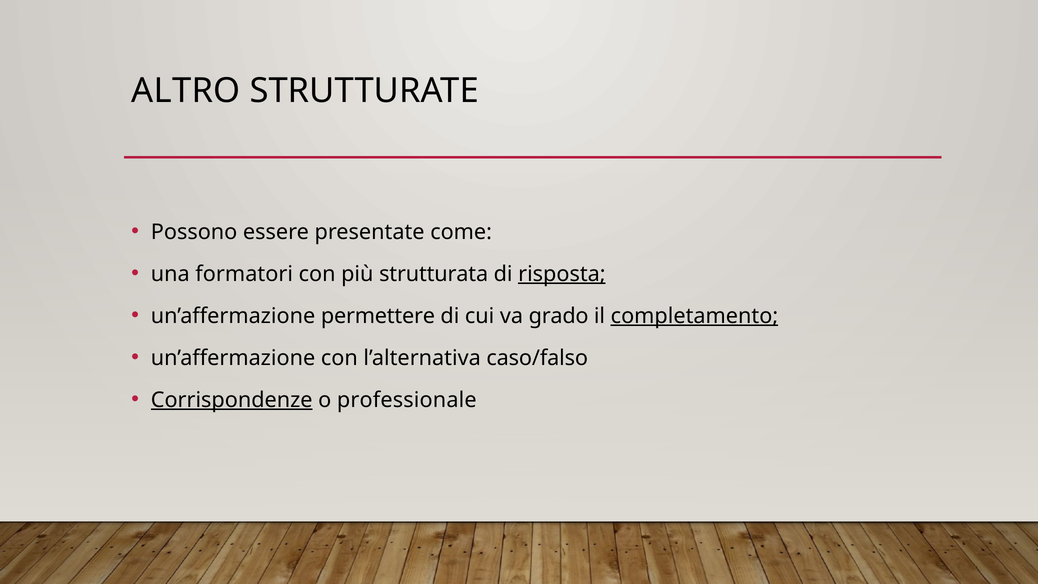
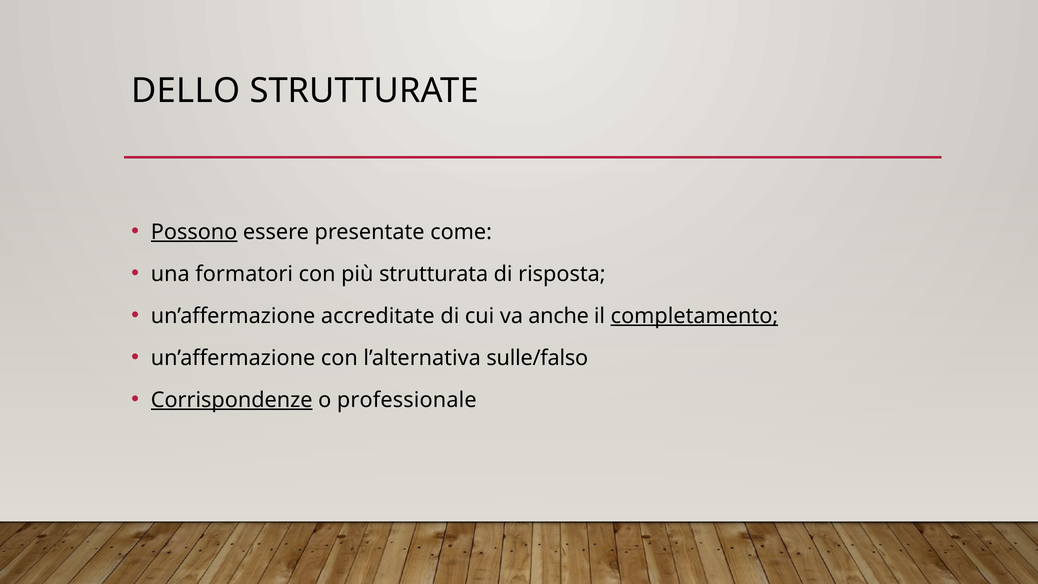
ALTRO: ALTRO -> DELLO (186, 91)
Possono underline: none -> present (194, 232)
risposta underline: present -> none (562, 274)
permettere: permettere -> accreditate (378, 316)
grado: grado -> anche (559, 316)
caso/falso: caso/falso -> sulle/falso (537, 358)
